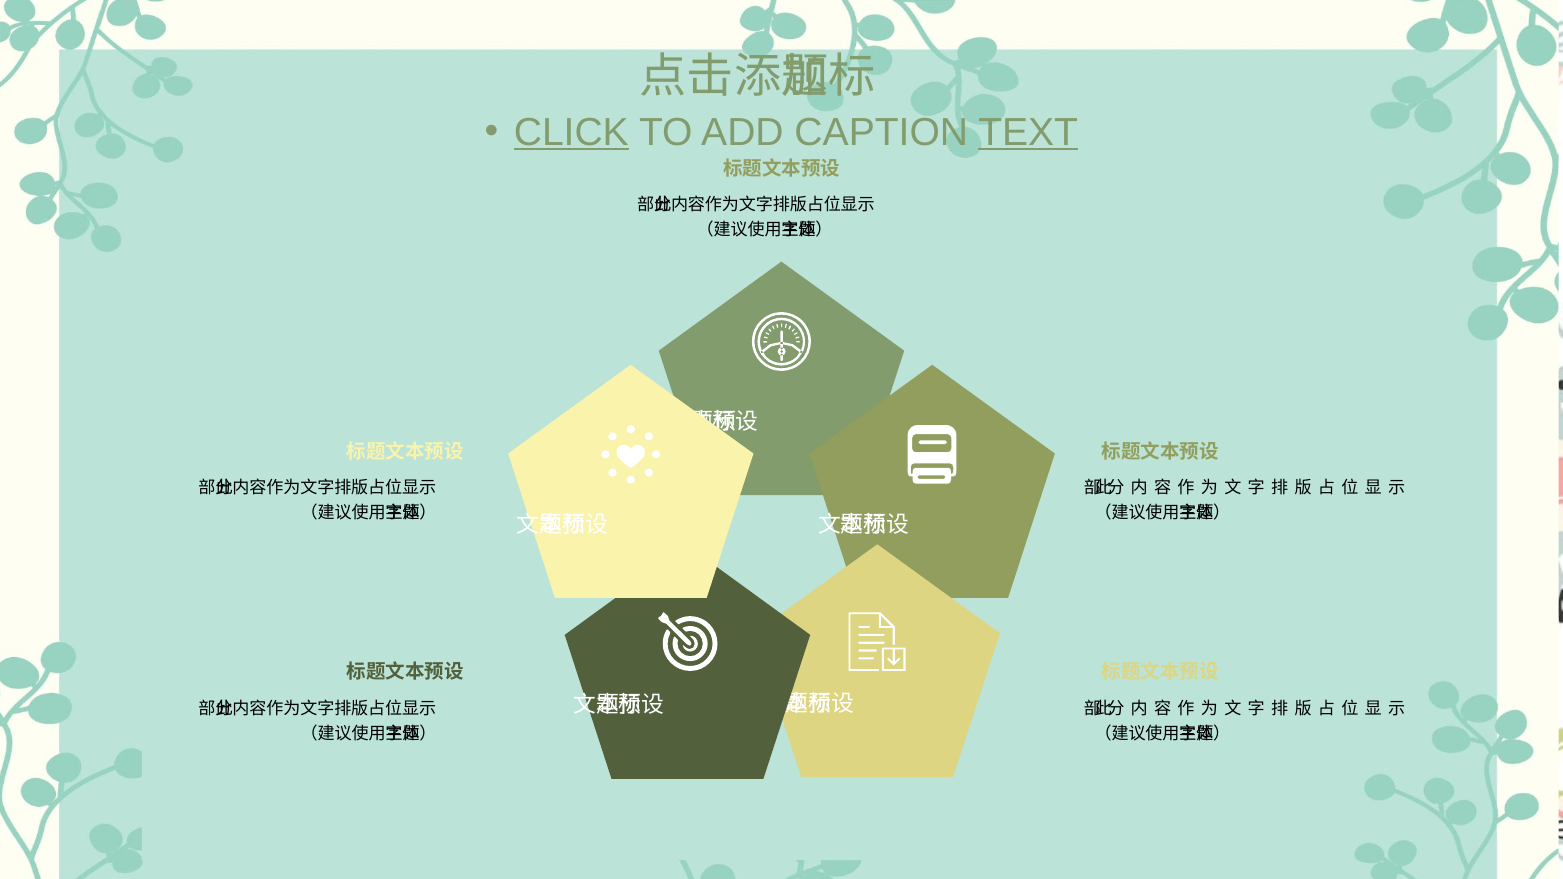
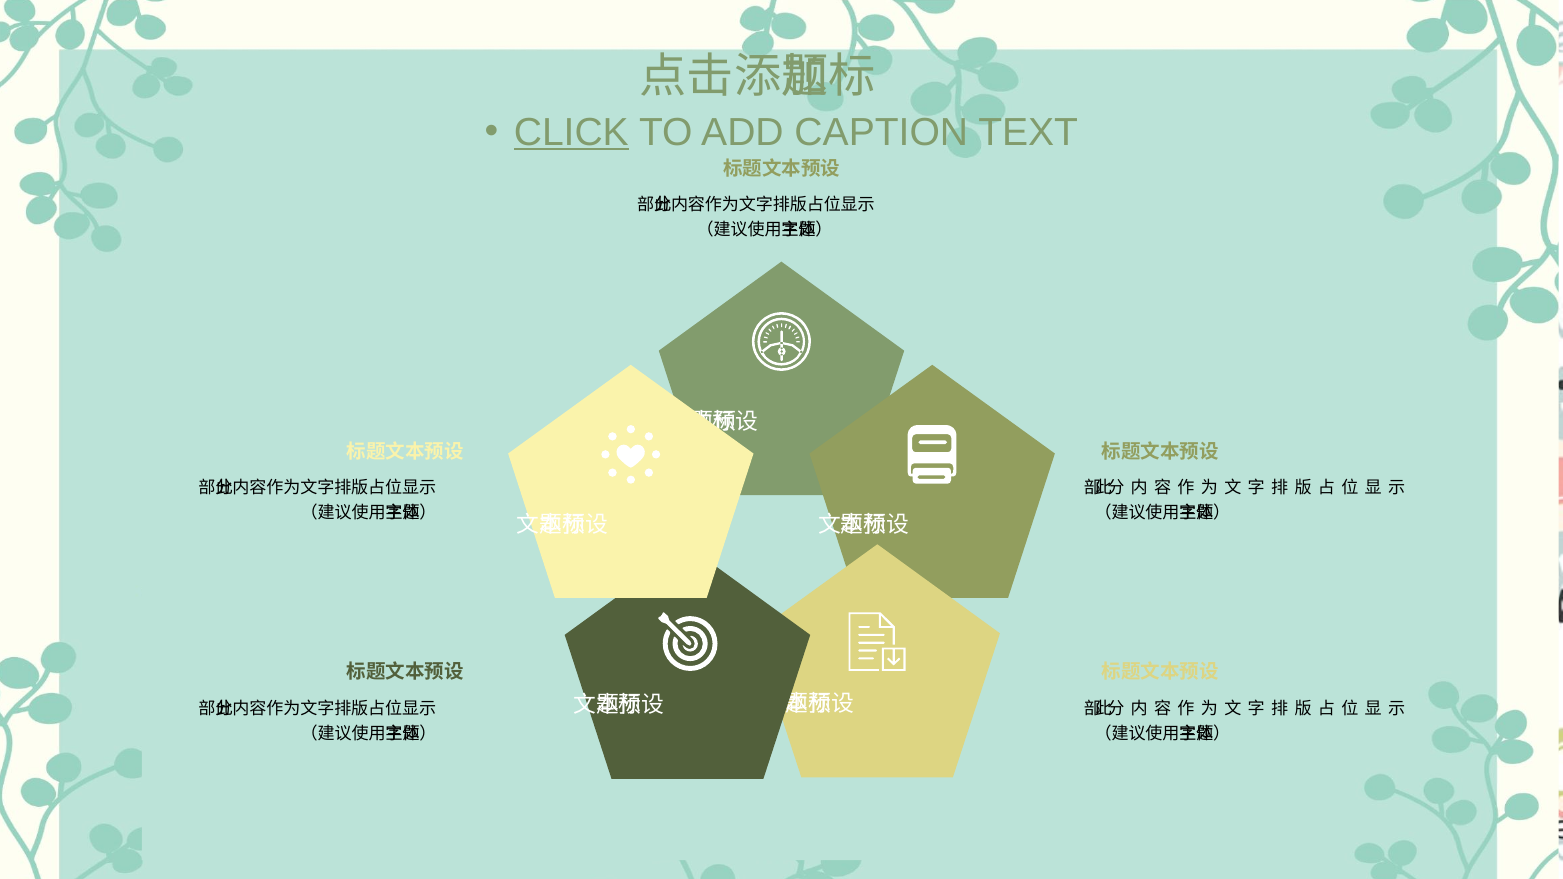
TEXT underline: present -> none (1028, 132)
